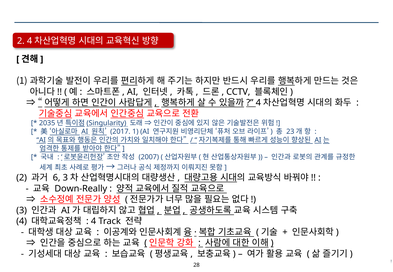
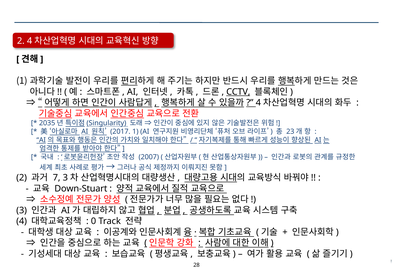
CCTV underline: none -> present (238, 92)
6: 6 -> 7 (57, 178)
Down-Really: Down-Really -> Down-Stuart (81, 189)
4: 4 -> 0 (94, 221)
